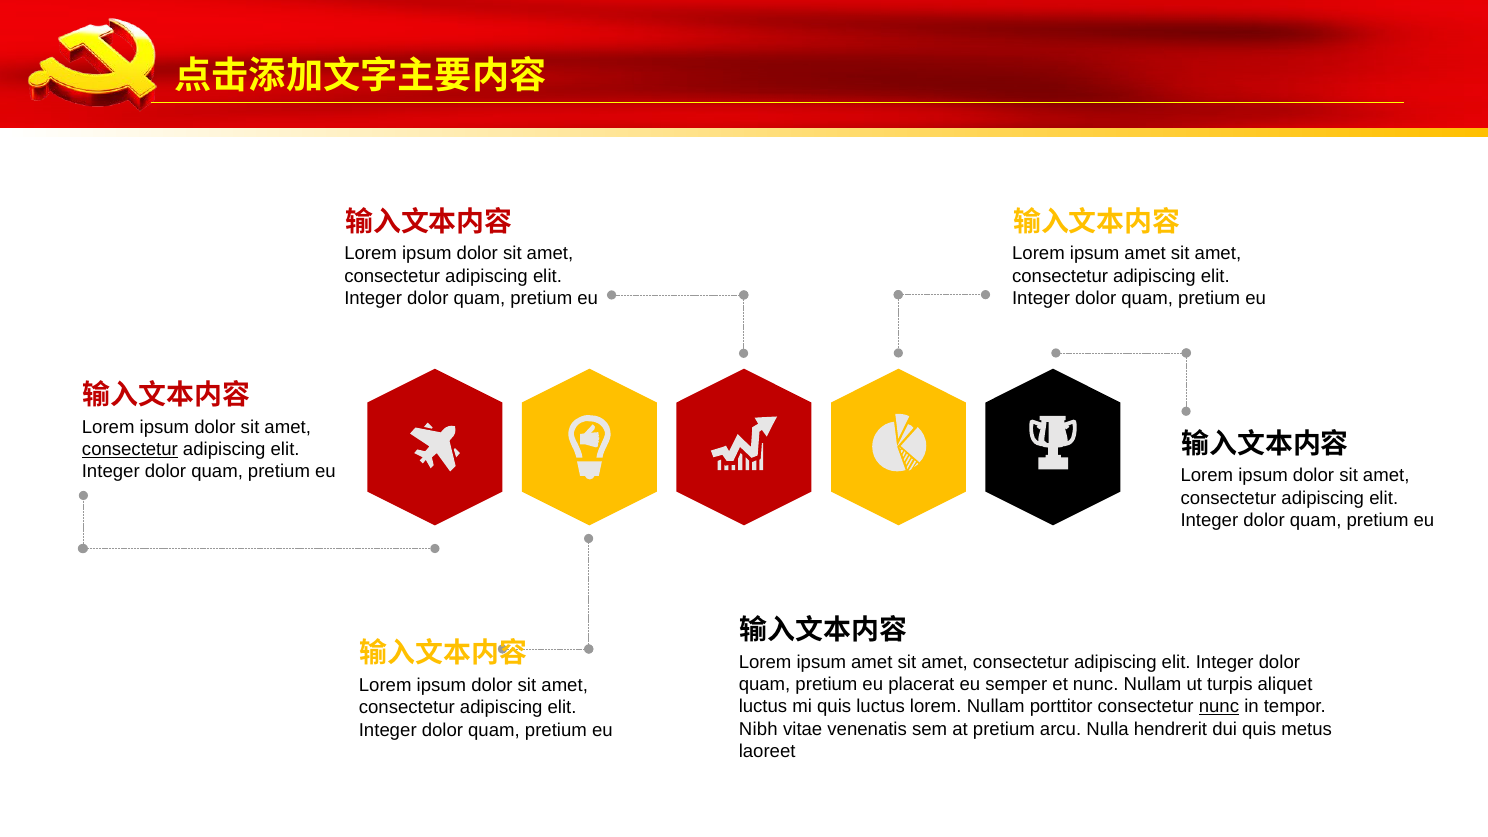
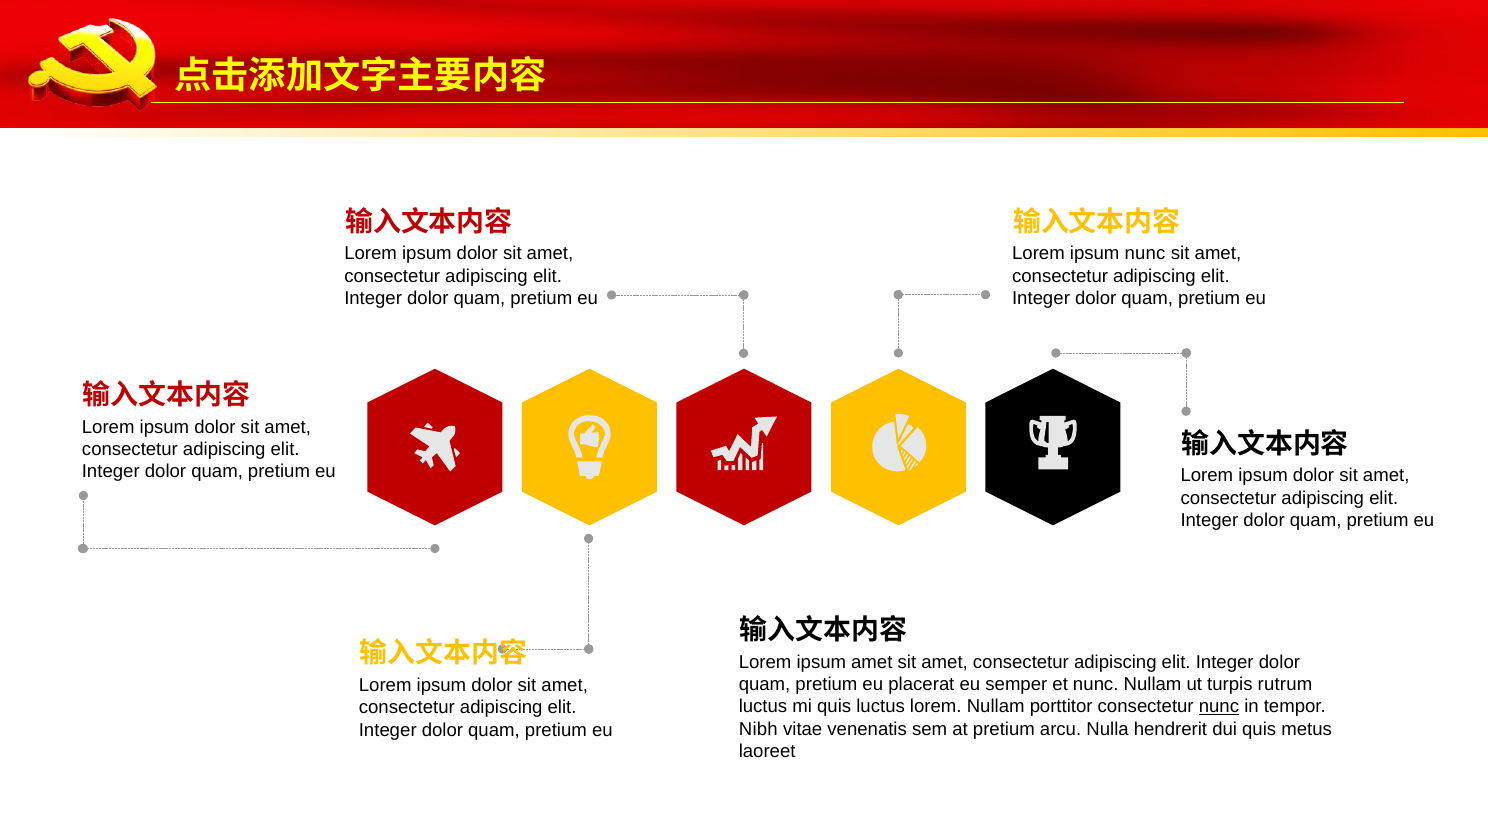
amet: amet -> nunc (1145, 254)
consectetur underline: present -> none (130, 449)
aliquet: aliquet -> rutrum (1285, 684)
